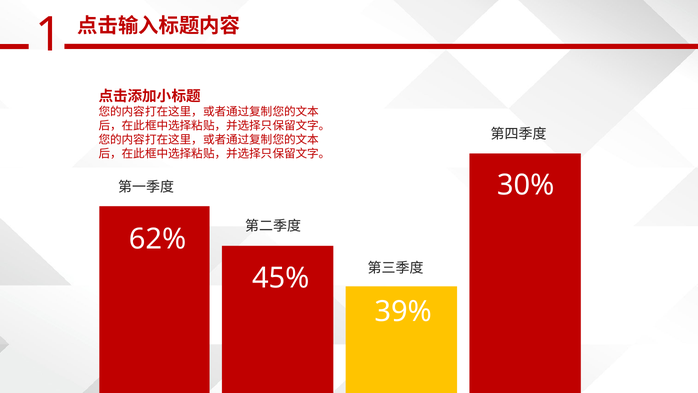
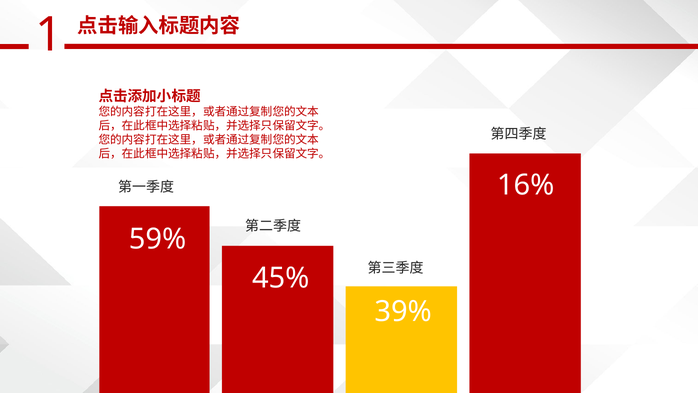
30%: 30% -> 16% (526, 185)
62%: 62% -> 59% (157, 239)
